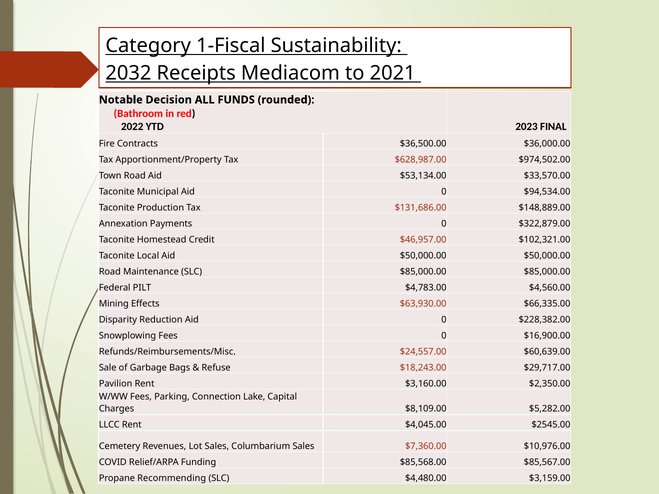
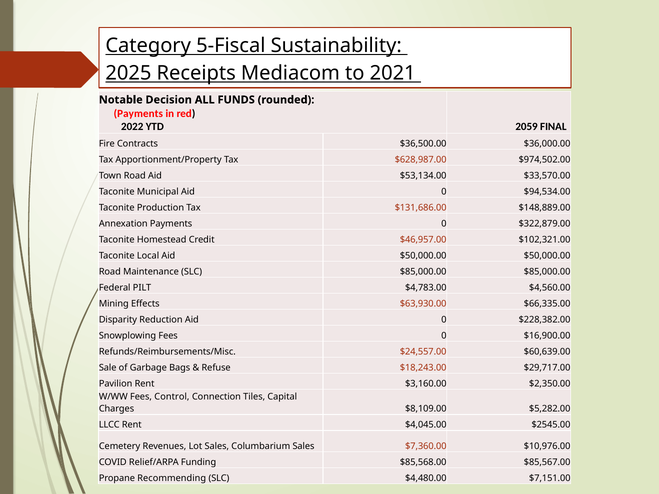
1-Fiscal: 1-Fiscal -> 5-Fiscal (231, 46)
2032: 2032 -> 2025 (128, 73)
Bathroom: Bathroom -> Payments (138, 113)
2023: 2023 -> 2059 (527, 127)
Parking: Parking -> Control (172, 397)
Lake: Lake -> Tiles (254, 397)
$3,159.00: $3,159.00 -> $7,151.00 (550, 478)
